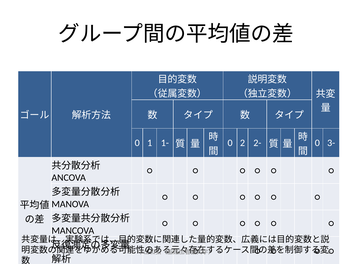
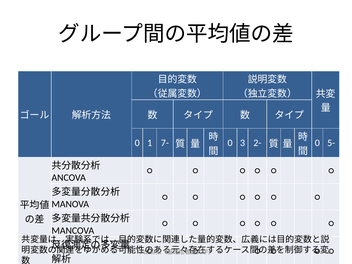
1-: 1- -> 7- (165, 143)
2: 2 -> 3 (243, 143)
3-: 3- -> 5- (331, 143)
